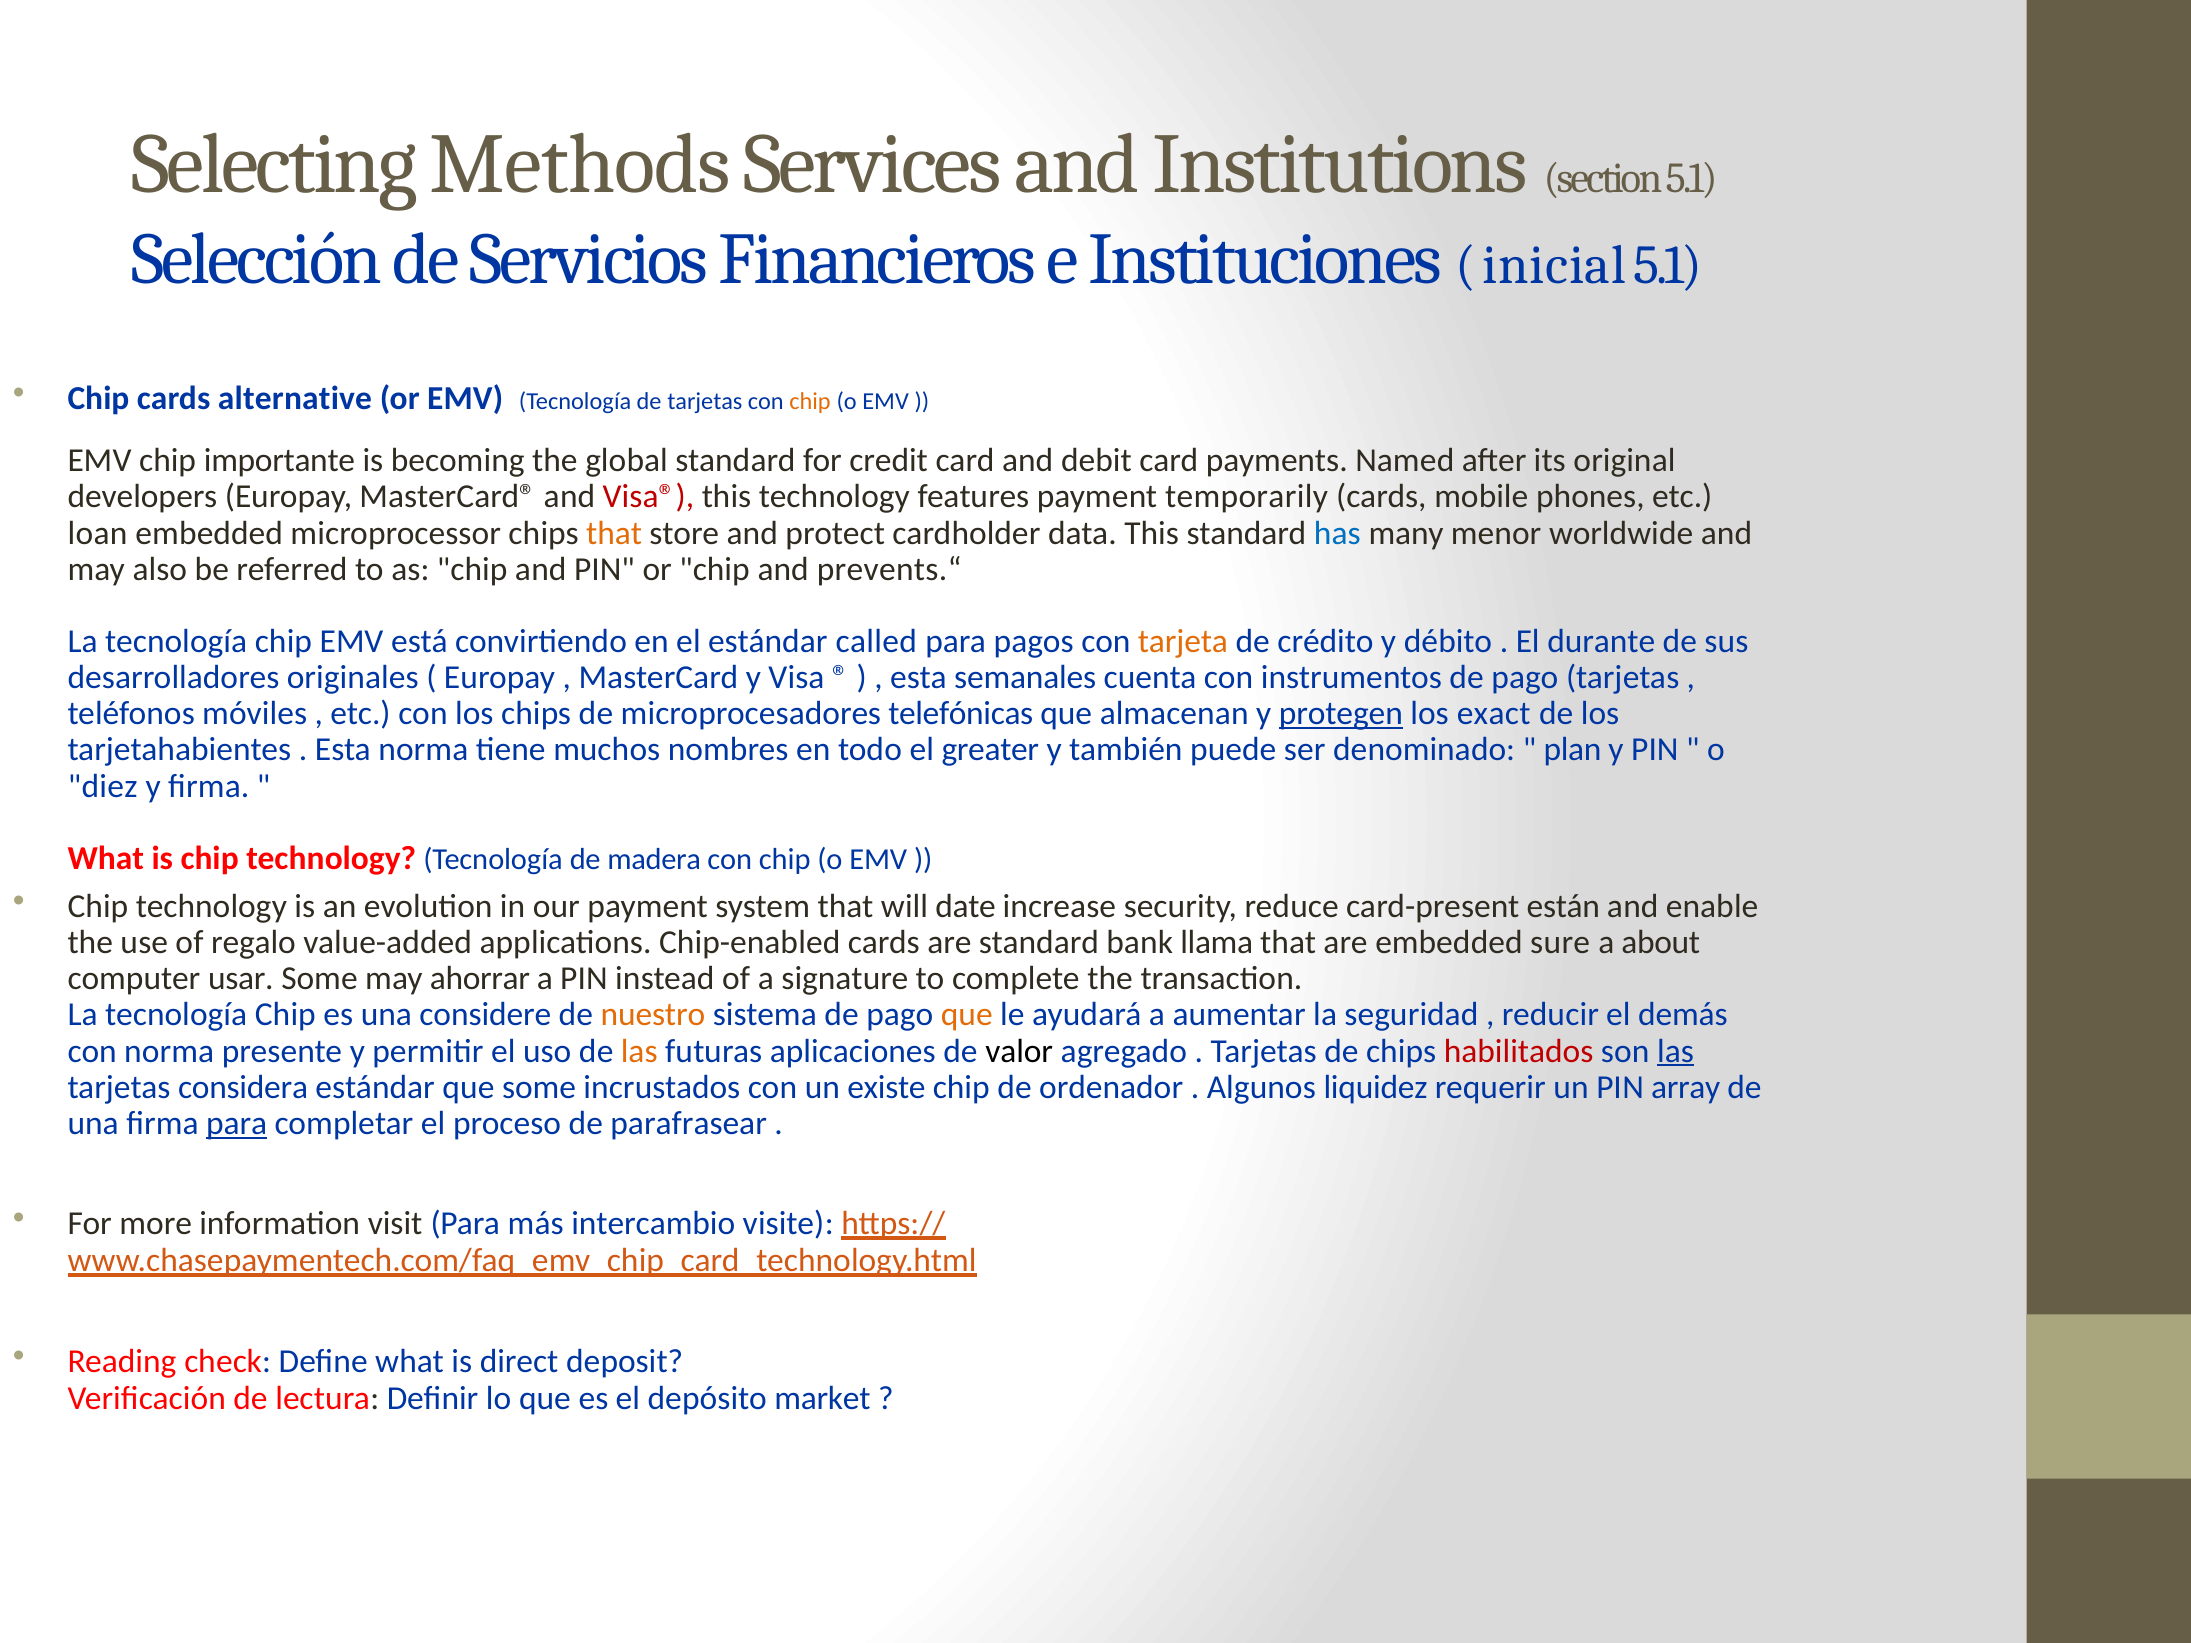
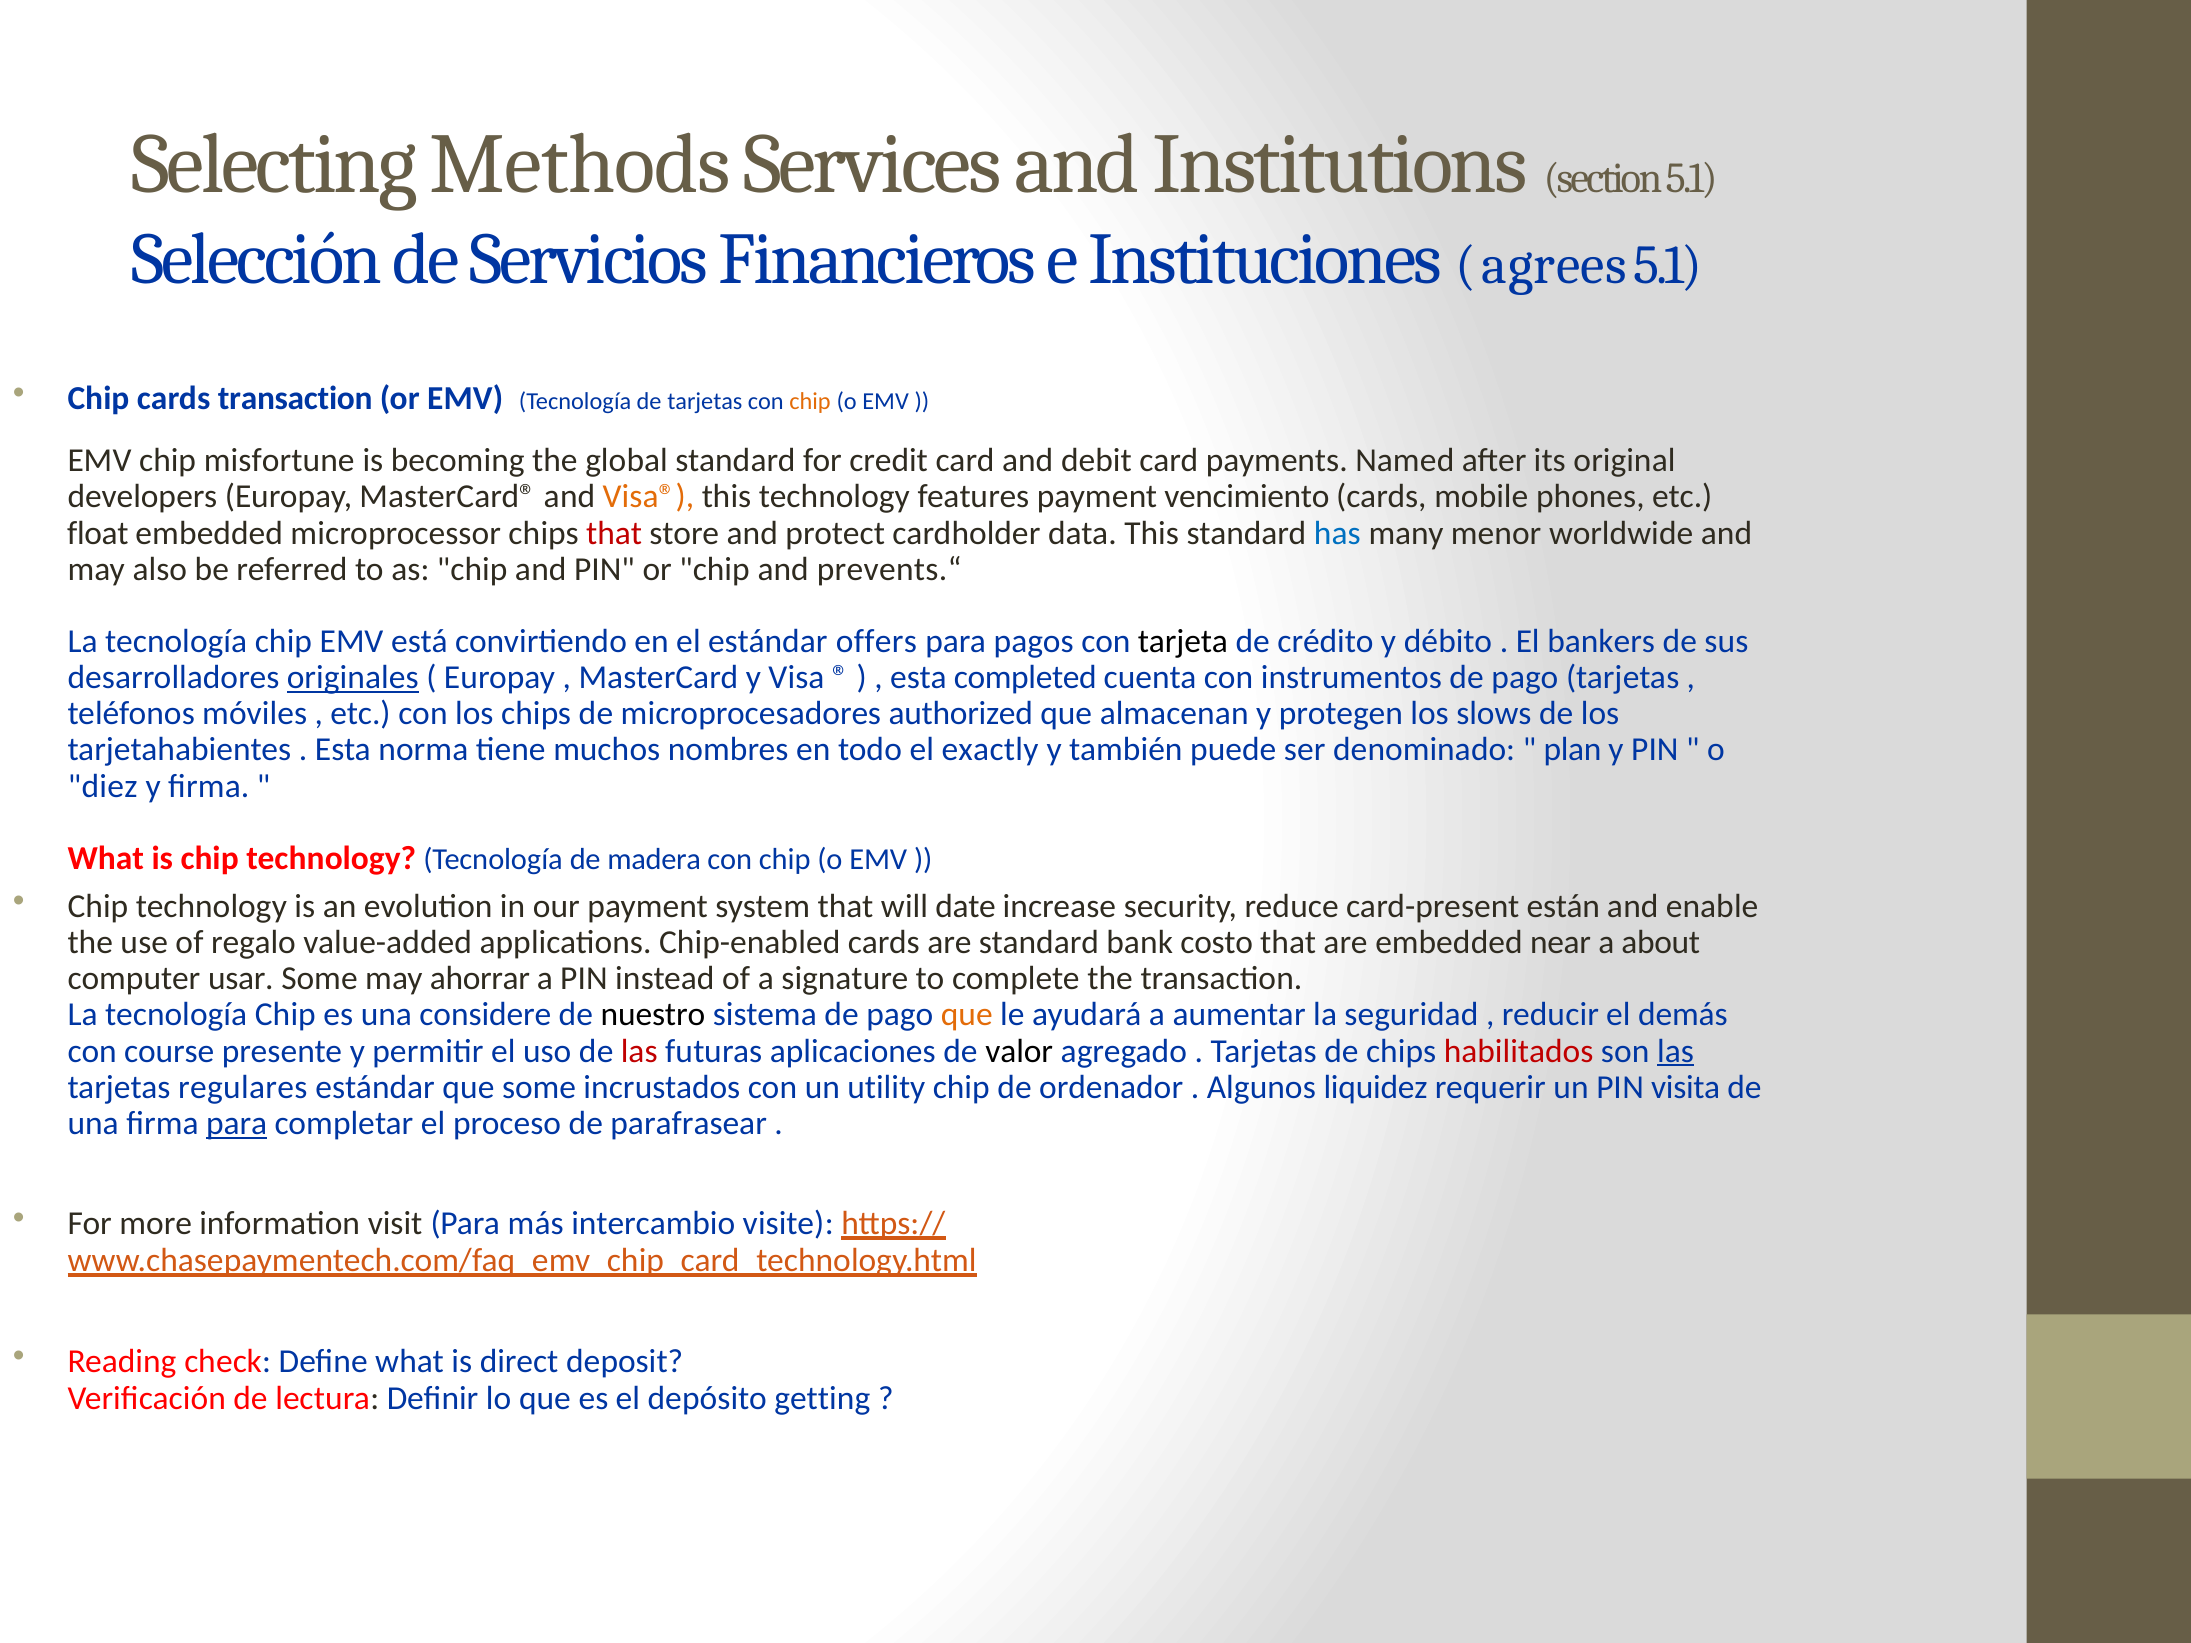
inicial: inicial -> agrees (1554, 265)
cards alternative: alternative -> transaction (295, 399)
importante: importante -> misfortune (279, 461)
Visa® colour: red -> orange (648, 497)
temporarily: temporarily -> vencimiento (1247, 497)
loan: loan -> float (98, 533)
that colour: orange -> red (614, 533)
called: called -> offers (876, 642)
tarjeta colour: orange -> black (1183, 642)
durante: durante -> bankers (1601, 642)
originales underline: none -> present (353, 678)
semanales: semanales -> completed (1025, 678)
telefónicas: telefónicas -> authorized (961, 714)
protegen underline: present -> none (1341, 714)
exact: exact -> slows (1494, 714)
greater: greater -> exactly (990, 750)
llama: llama -> costo (1217, 943)
sure: sure -> near (1560, 943)
nuestro colour: orange -> black (653, 1015)
con norma: norma -> course (169, 1051)
las colour: orange -> red (639, 1051)
considera: considera -> regulares (243, 1087)
existe: existe -> utility (886, 1087)
array: array -> visita (1686, 1087)
market: market -> getting (822, 1398)
